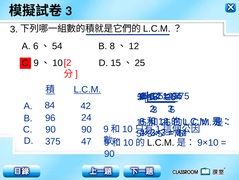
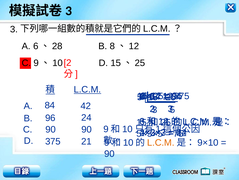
54: 54 -> 28 (57, 46)
47: 47 -> 21 (86, 141)
L.C.M colour: black -> orange (161, 142)
